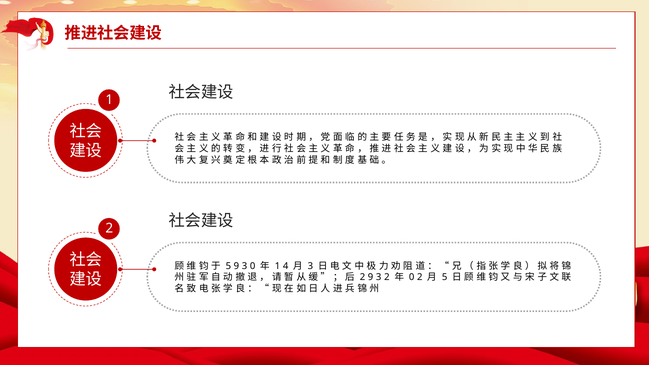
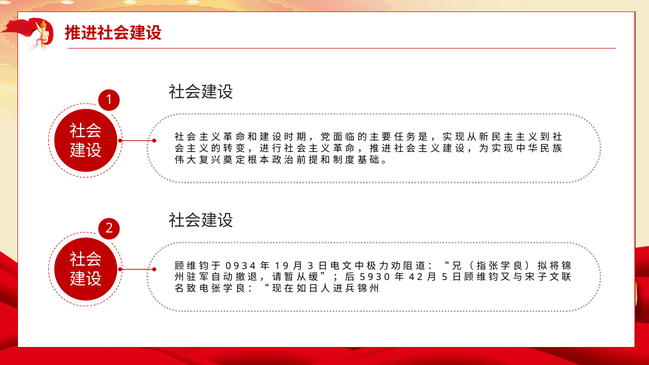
5: 5 -> 0 (228, 266)
0: 0 -> 4 (253, 266)
1 4: 4 -> 9 (286, 266)
2: 2 -> 5 (363, 277)
2: 2 -> 0 (387, 277)
0: 0 -> 4 (412, 277)
